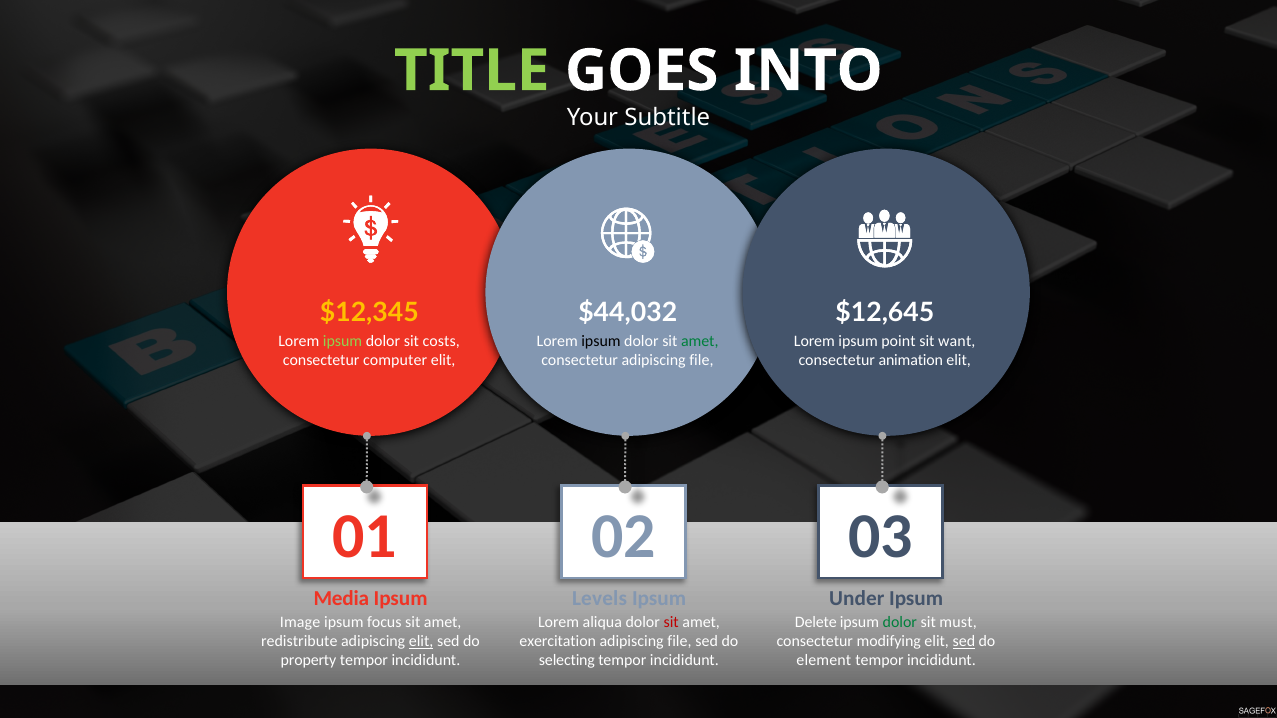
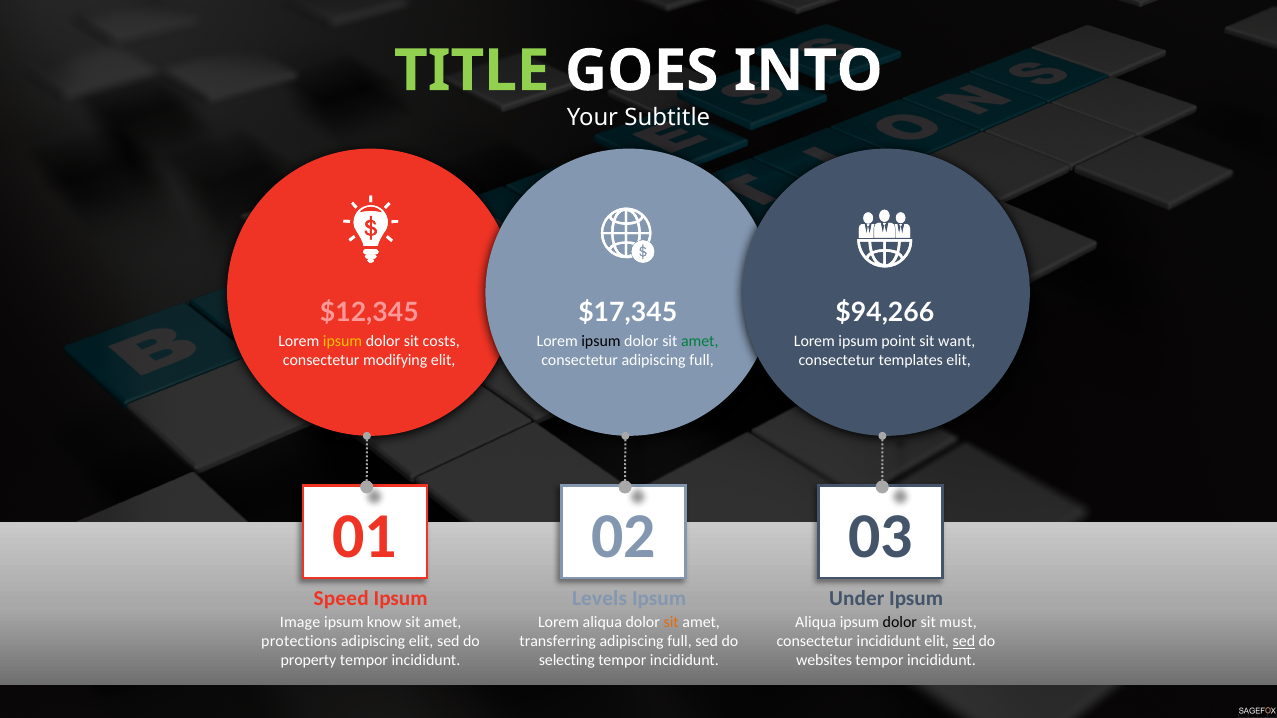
$12,345 colour: yellow -> pink (369, 313)
$44,032: $44,032 -> $17,345 (628, 313)
$12,645: $12,645 -> $94,266 (885, 313)
ipsum colour: light green -> yellow (343, 341)
computer: computer -> modifying (395, 360)
consectetur adipiscing file: file -> full (702, 360)
animation: animation -> templates (911, 360)
Media: Media -> Speed (341, 599)
focus: focus -> know (384, 622)
sit colour: red -> orange (671, 622)
Delete: Delete -> Aliqua (816, 622)
dolor colour: green -> black (900, 622)
redistribute: redistribute -> protections (299, 642)
elit underline: present -> none (421, 642)
exercitation: exercitation -> transferring (558, 642)
file: file -> full (680, 642)
consectetur modifying: modifying -> incididunt (889, 642)
element: element -> websites (824, 661)
